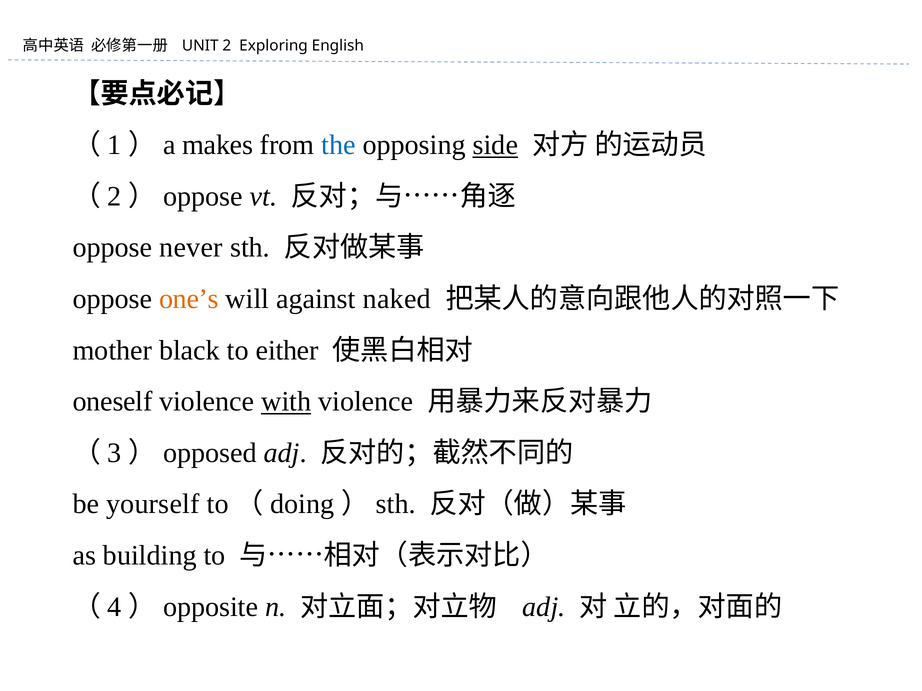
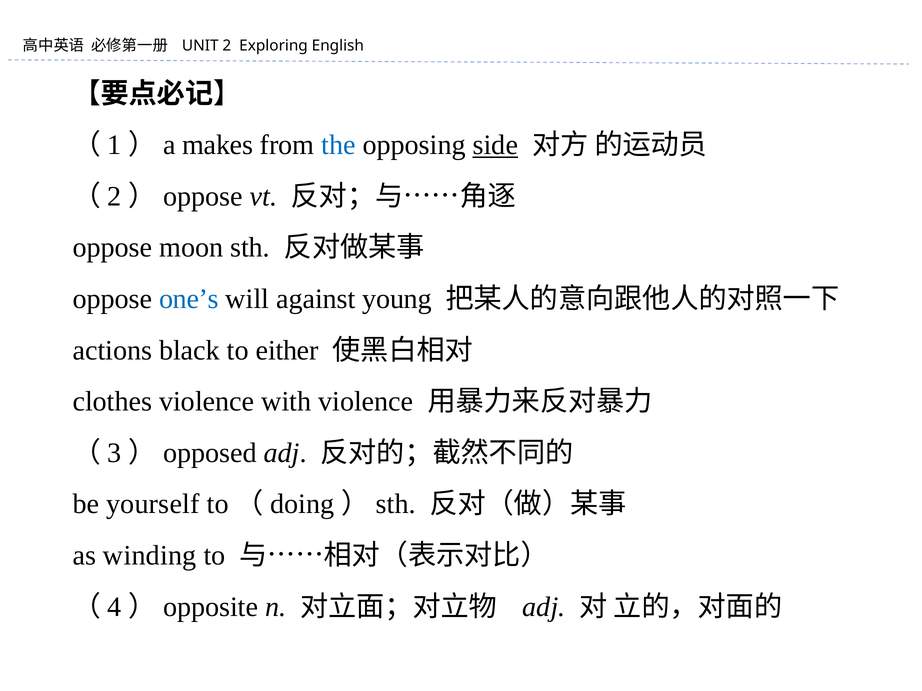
never: never -> moon (191, 248)
one’s colour: orange -> blue (189, 299)
naked: naked -> young (397, 299)
mother: mother -> actions (112, 351)
oneself: oneself -> clothes (112, 402)
with underline: present -> none (286, 402)
building: building -> winding (150, 556)
